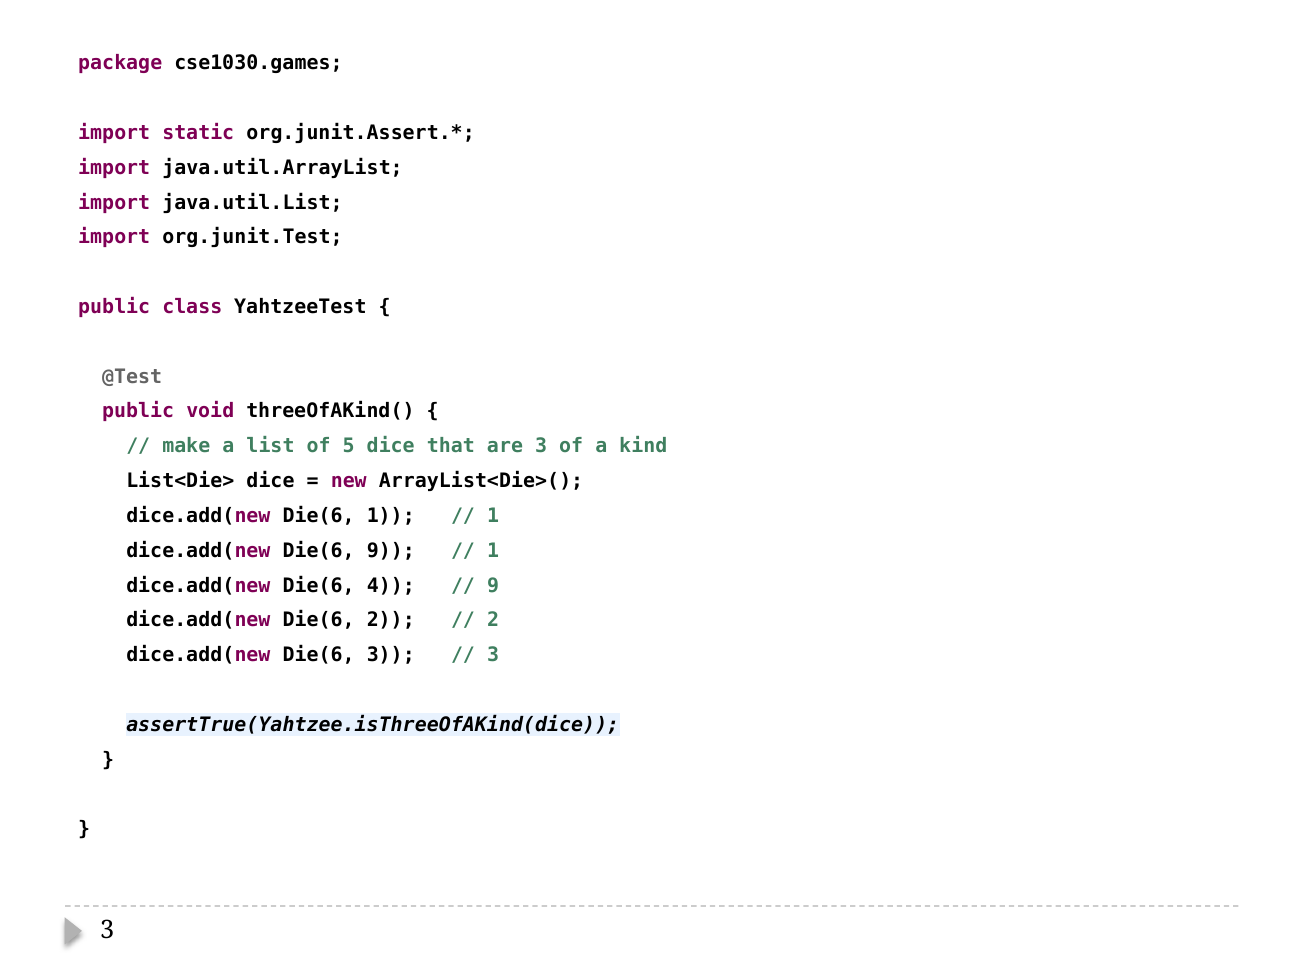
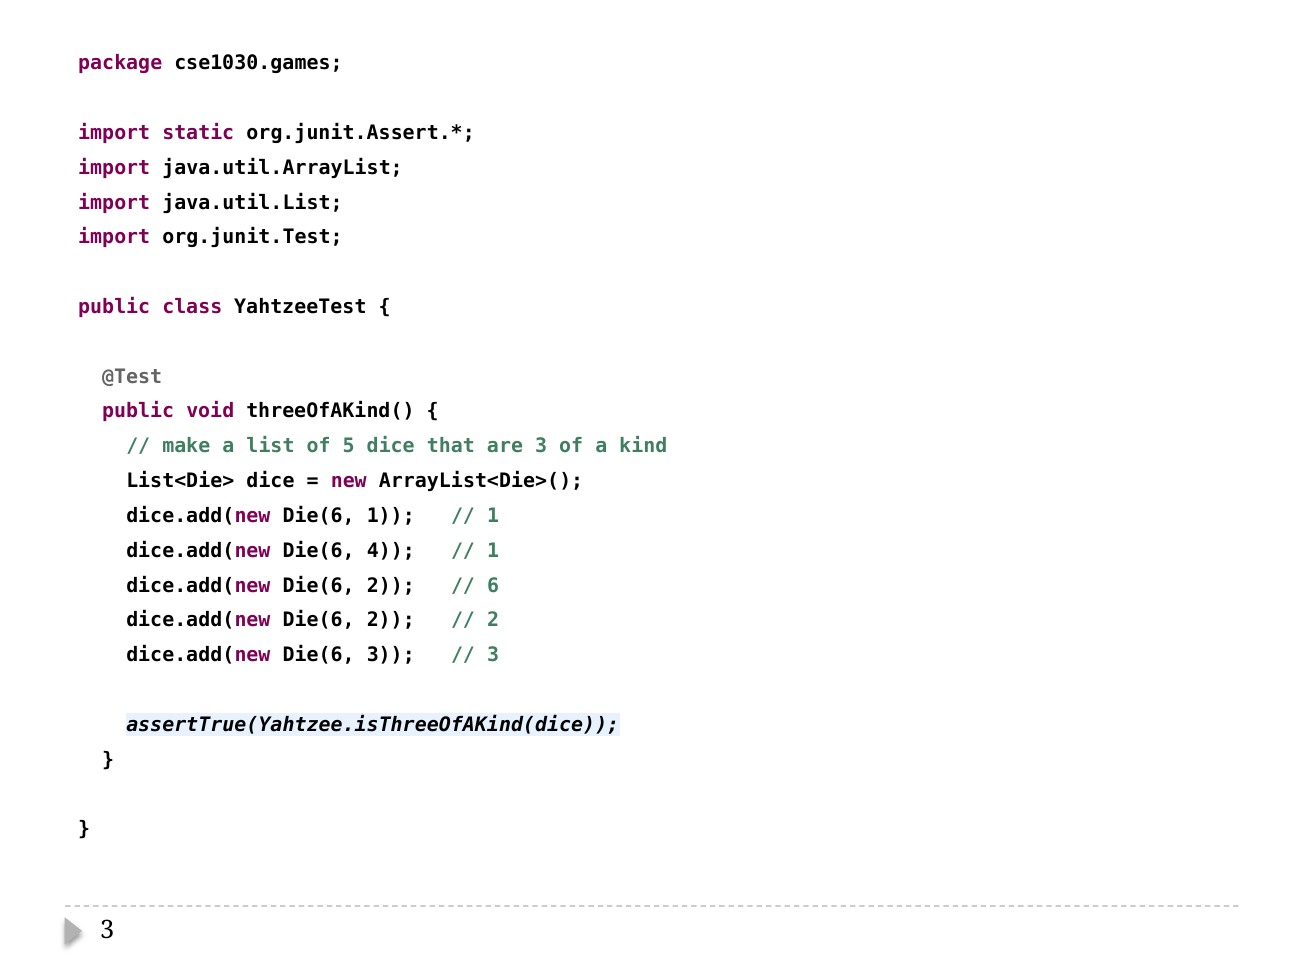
Die(6 9: 9 -> 4 (391, 551)
4: 4 -> 2 (391, 585)
9: 9 -> 6 (493, 585)
